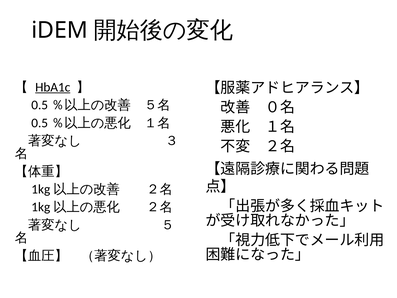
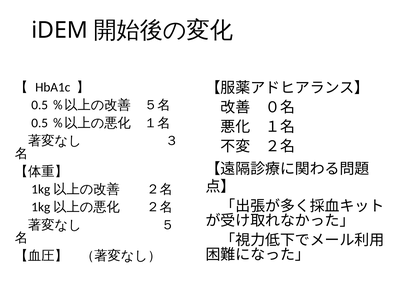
HbA1c underline: present -> none (53, 87)
